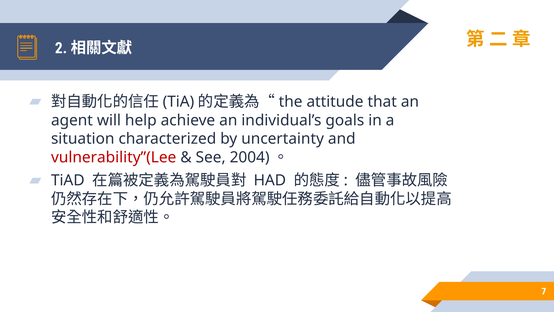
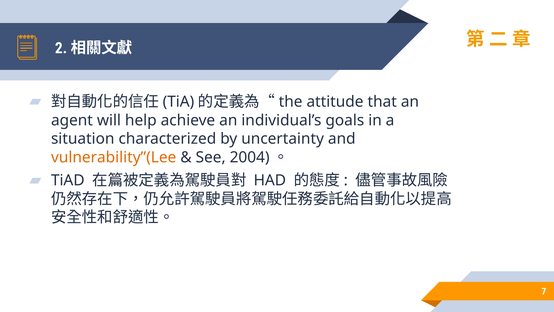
vulnerability”(Lee colour: red -> orange (114, 157)
